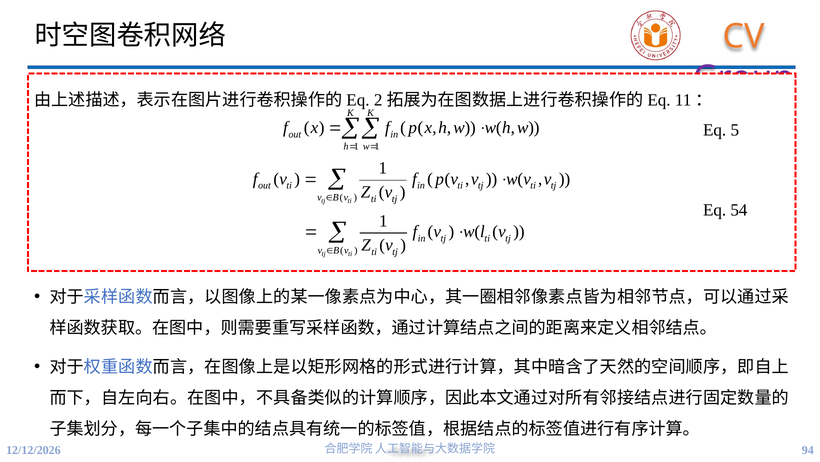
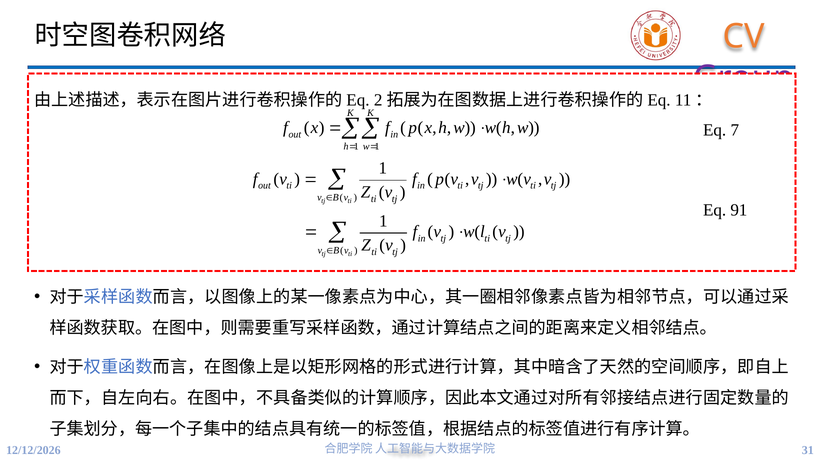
5: 5 -> 7 (735, 130)
54: 54 -> 91 (739, 210)
94: 94 -> 31 (808, 450)
